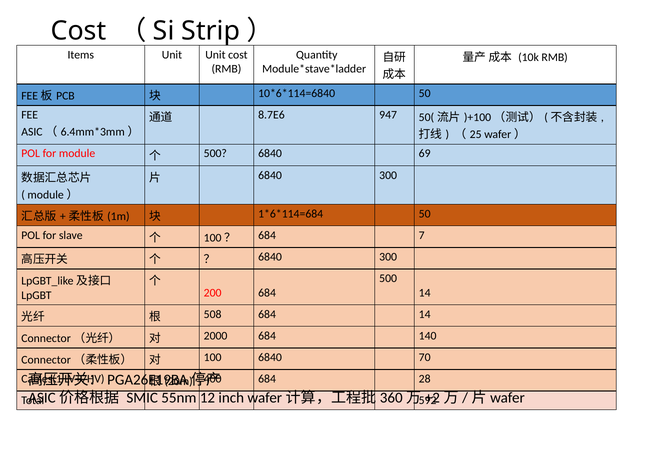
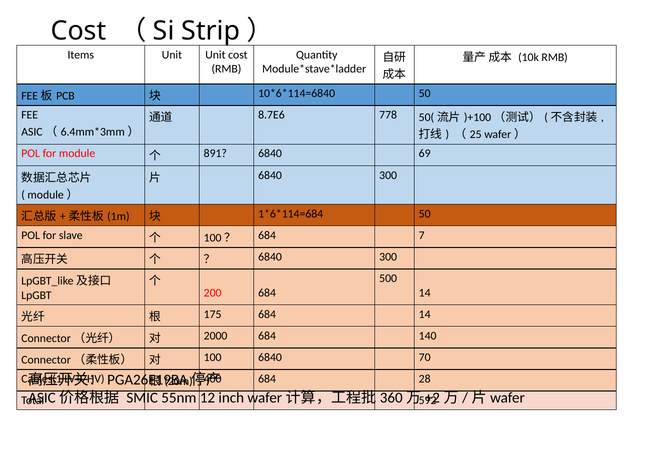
947: 947 -> 778 (388, 115)
500: 500 -> 891 (215, 154)
508: 508 -> 175 (213, 315)
